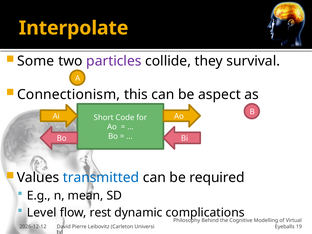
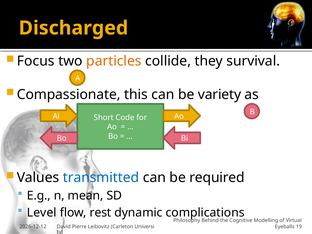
Interpolate: Interpolate -> Discharged (73, 28)
Some: Some -> Focus (36, 61)
particles colour: purple -> orange (114, 61)
Connectionism: Connectionism -> Compassionate (69, 94)
aspect: aspect -> variety (220, 94)
